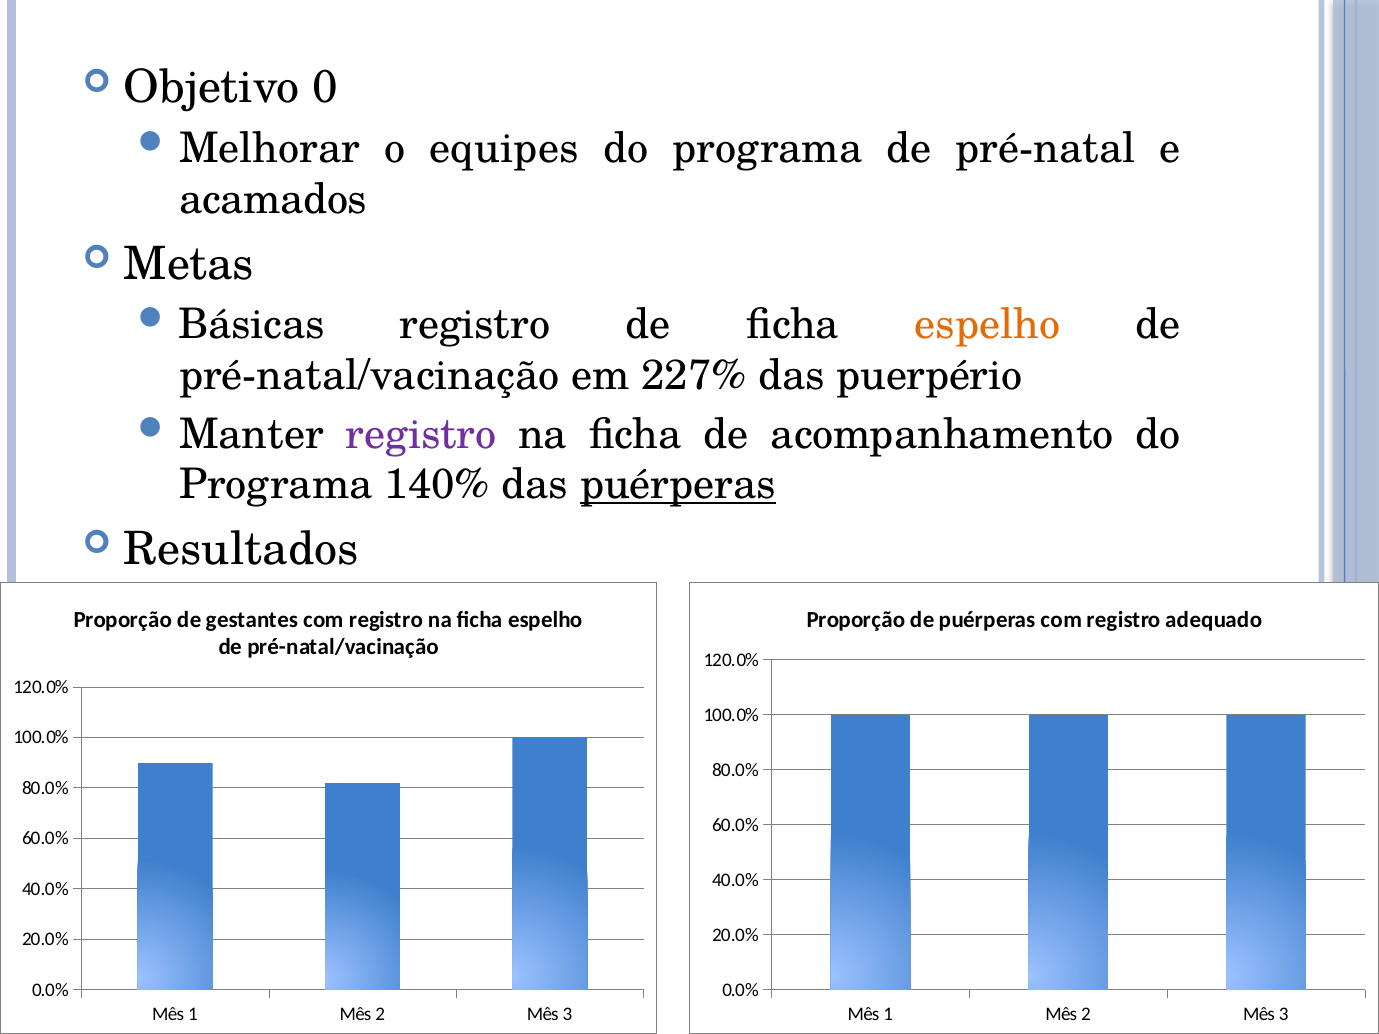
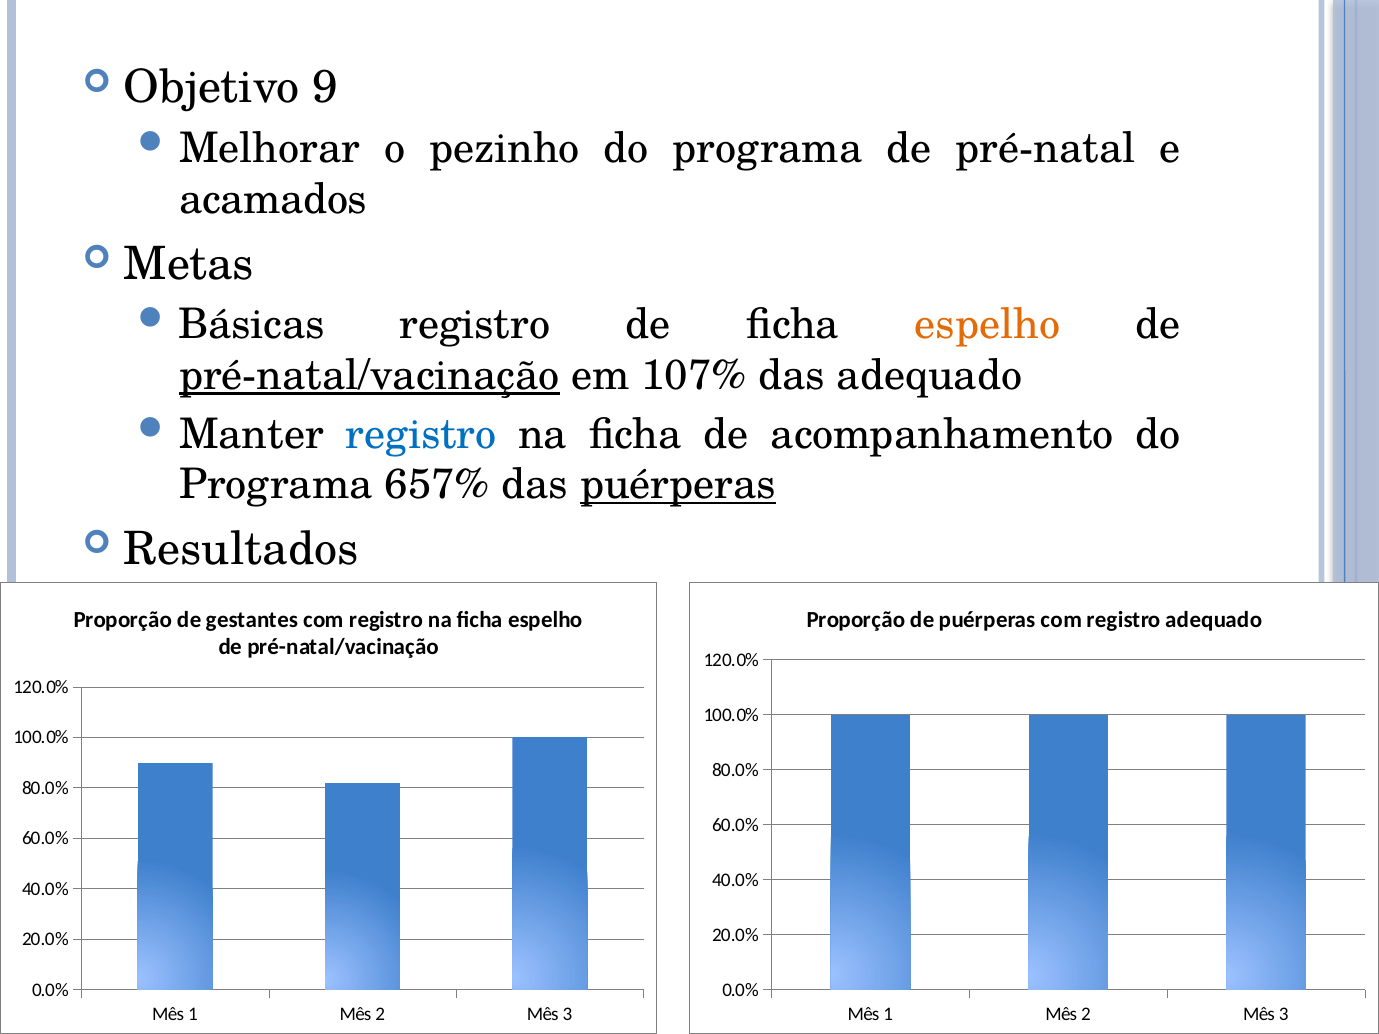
0: 0 -> 9 (325, 88)
equipes: equipes -> pezinho (504, 149)
pré-natal/vacinação underline: none -> present (369, 375)
227%: 227% -> 107% (694, 375)
das puerpério: puerpério -> adequado (930, 375)
registro colour: purple -> blue (421, 434)
140%: 140% -> 657% (437, 485)
